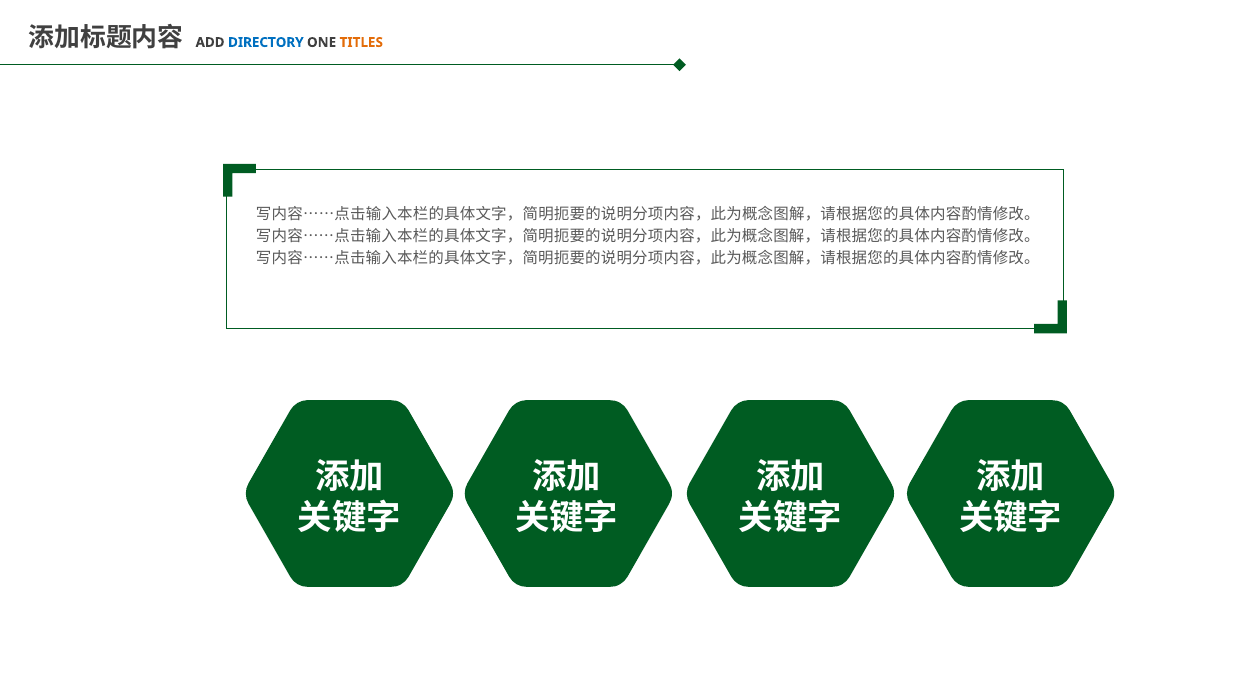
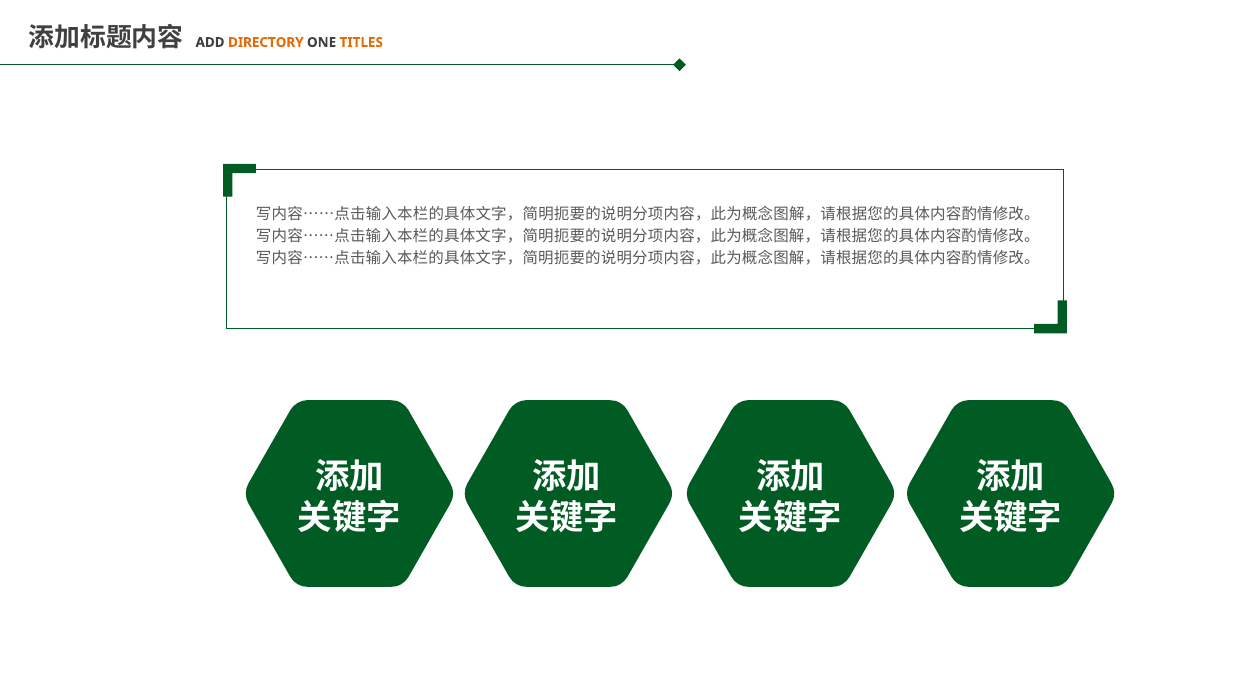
DIRECTORY colour: blue -> orange (266, 42)
